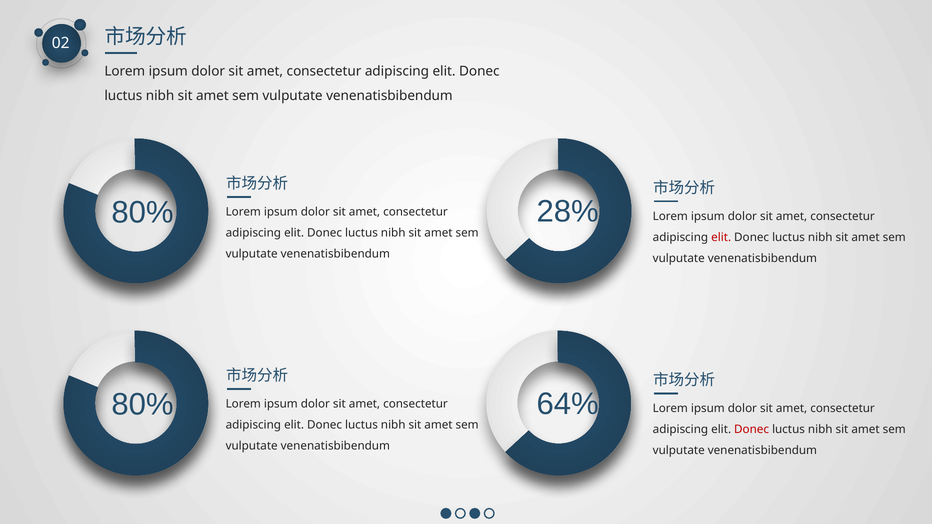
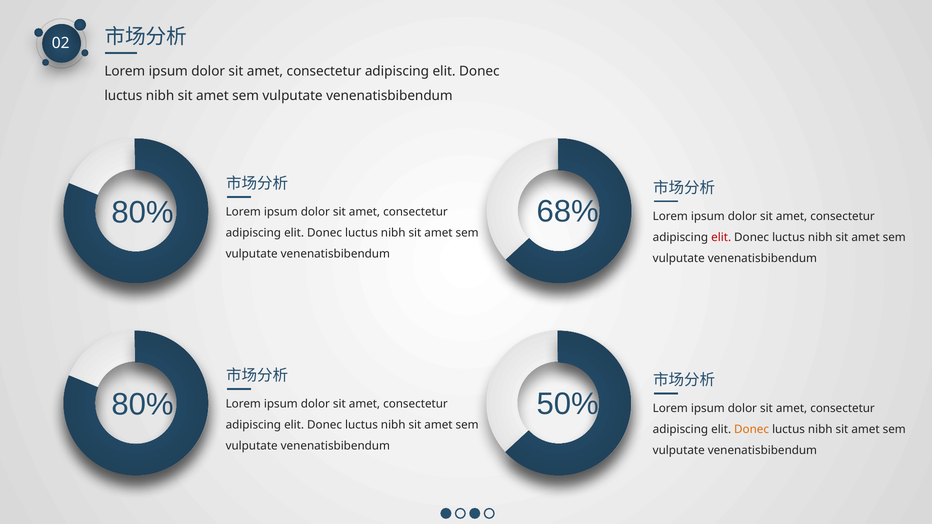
28%: 28% -> 68% (568, 212)
64%: 64% -> 50% (568, 404)
Donec colour: red -> orange (752, 430)
